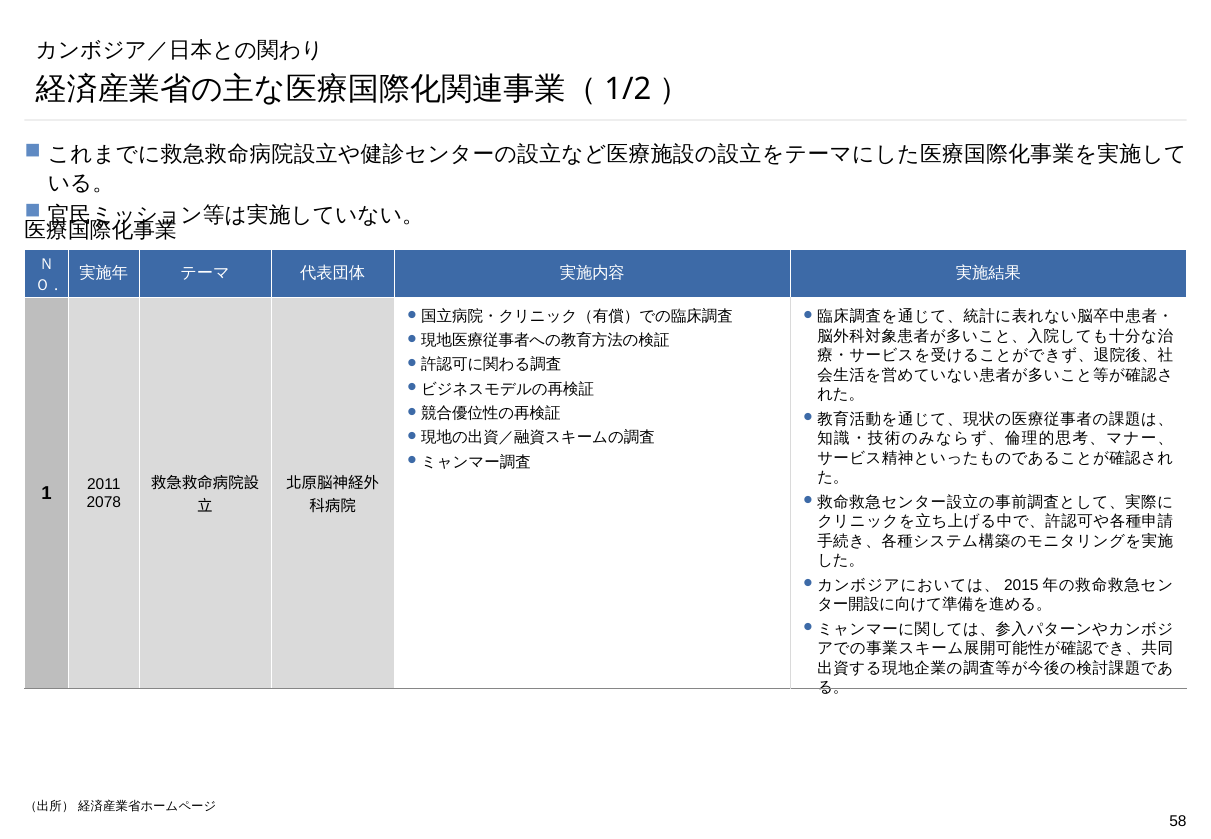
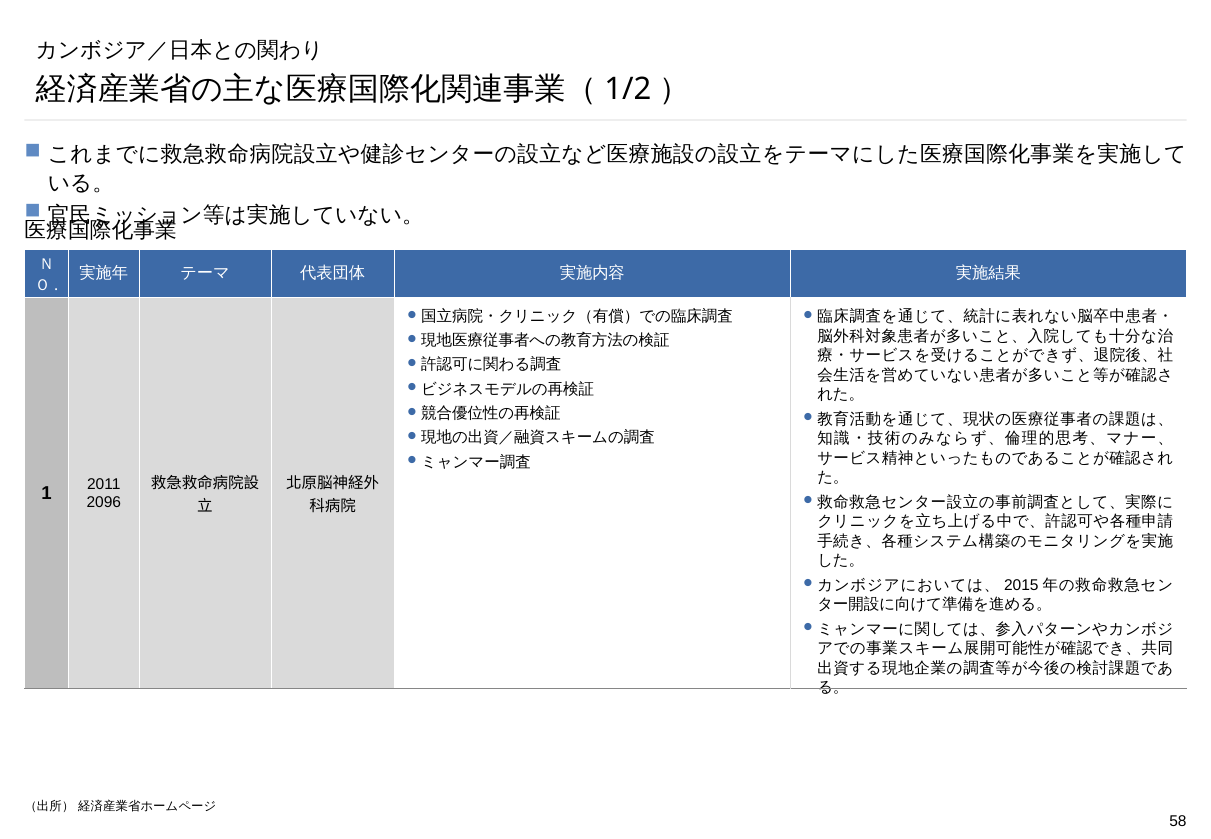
2078: 2078 -> 2096 (104, 502)
